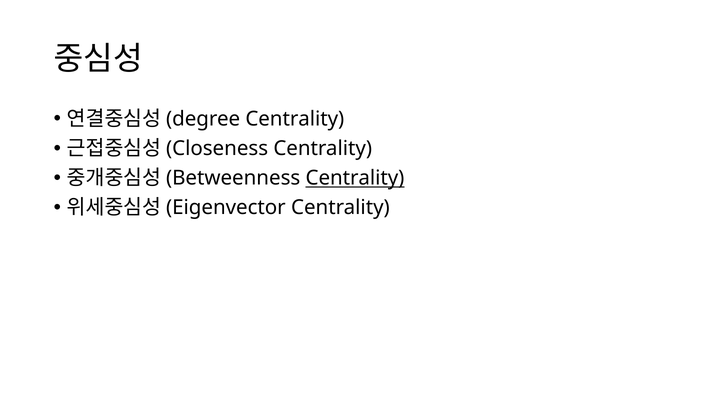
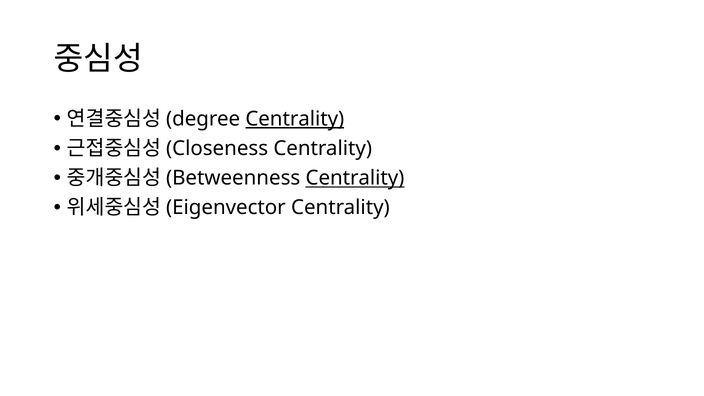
Centrality underline: none -> present (295, 119)
